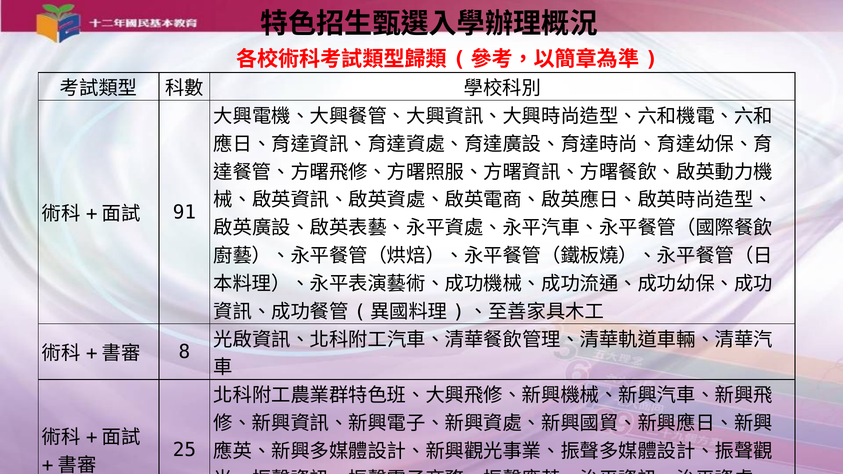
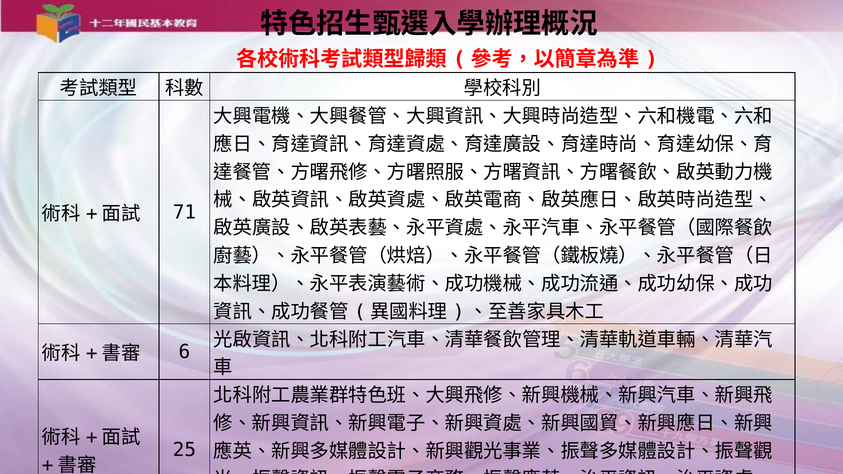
91: 91 -> 71 (184, 212)
8: 8 -> 6 (184, 352)
